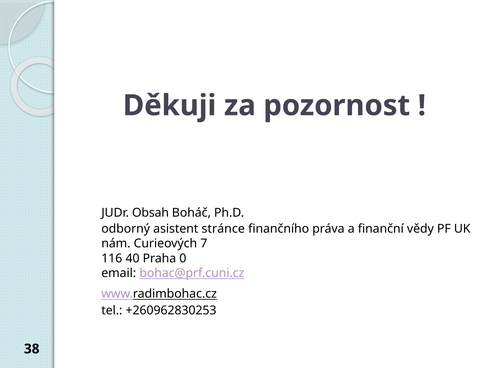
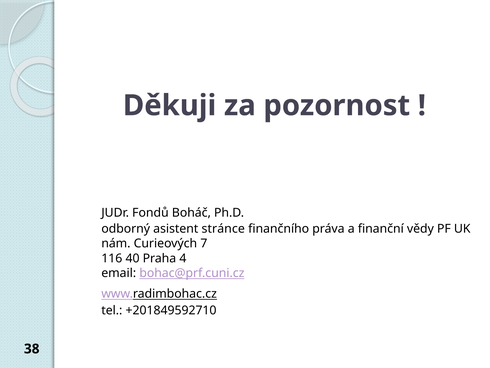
Obsah: Obsah -> Fondů (150, 213)
0: 0 -> 4 (183, 258)
+260962830253: +260962830253 -> +201849592710 (171, 310)
